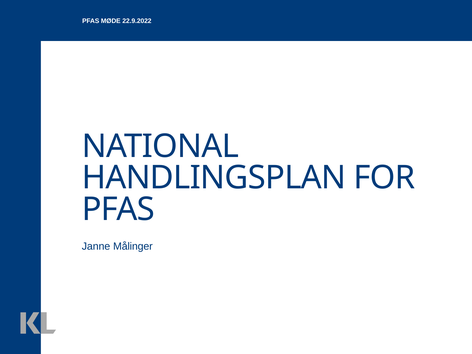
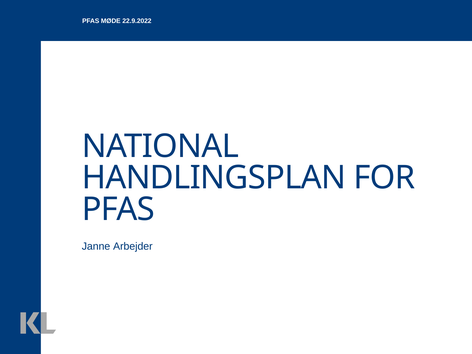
Målinger: Målinger -> Arbejder (133, 246)
